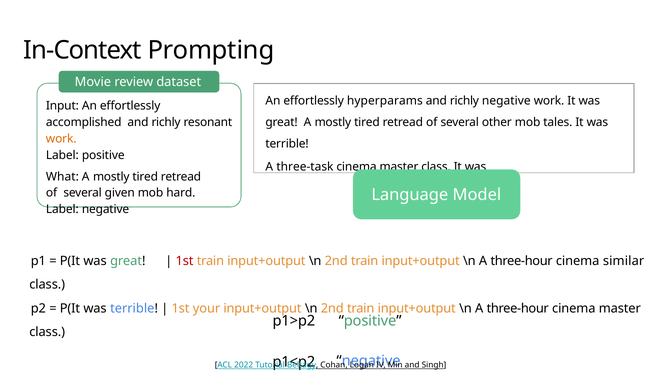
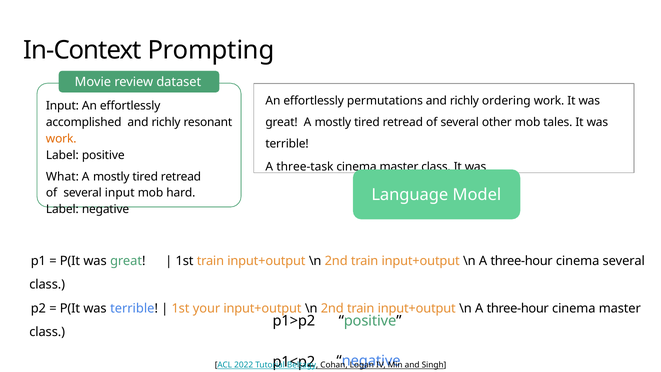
hyperparams: hyperparams -> permutations (385, 101)
richly negative: negative -> ordering (506, 101)
several given: given -> input (120, 193)
1st colour: red -> black (185, 261)
cinema similar: similar -> several (624, 261)
